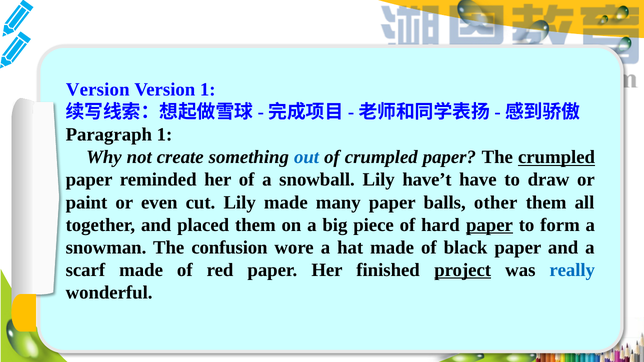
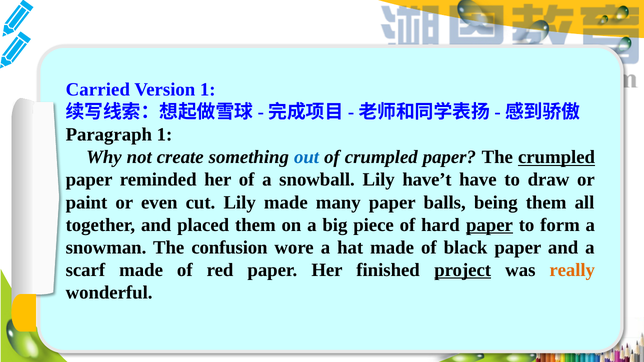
Version: Version -> Carried (98, 90)
other: other -> being (496, 202)
really colour: blue -> orange (572, 270)
